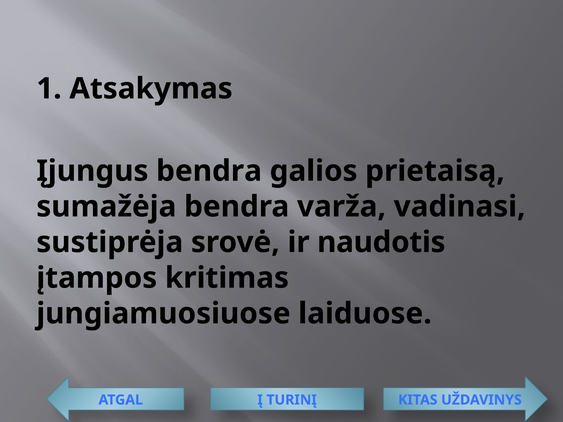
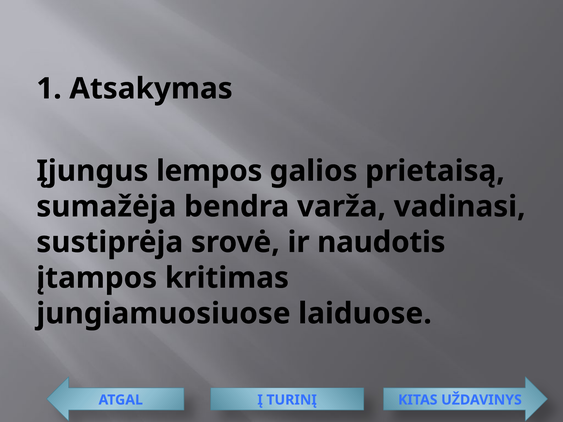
Įjungus bendra: bendra -> lempos (209, 171)
